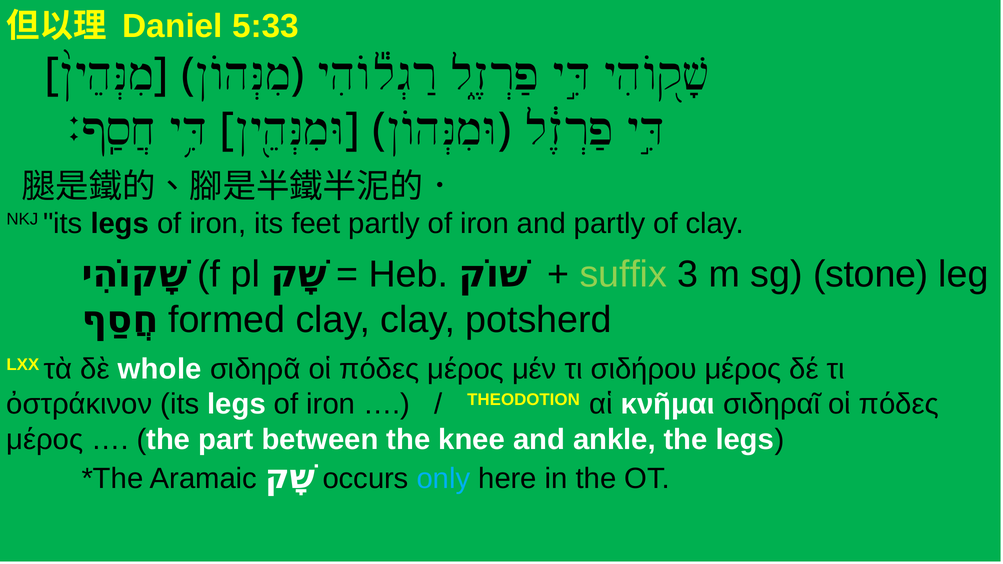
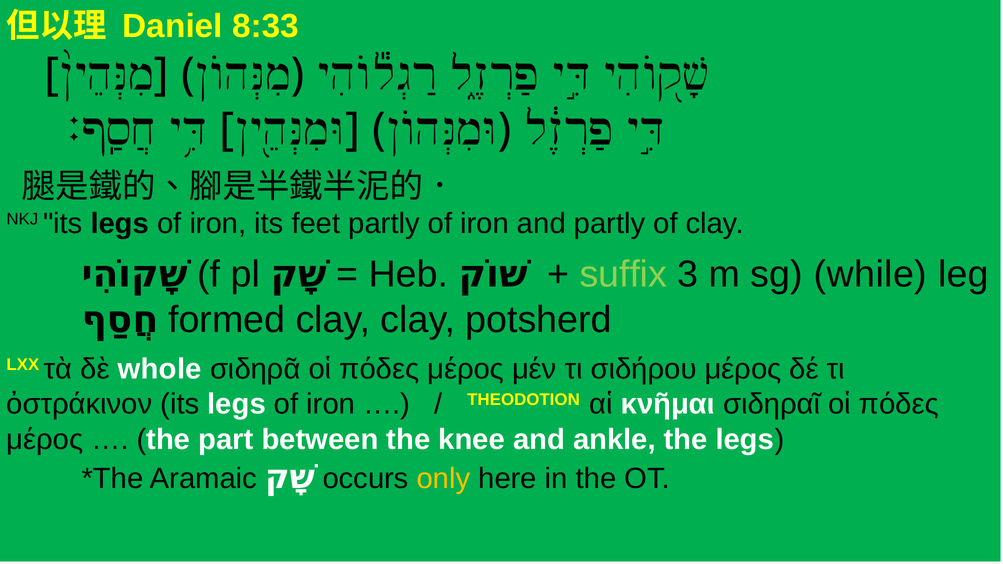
5:33: 5:33 -> 8:33 (265, 26)
stone: stone -> while (870, 275)
only colour: light blue -> yellow (443, 479)
